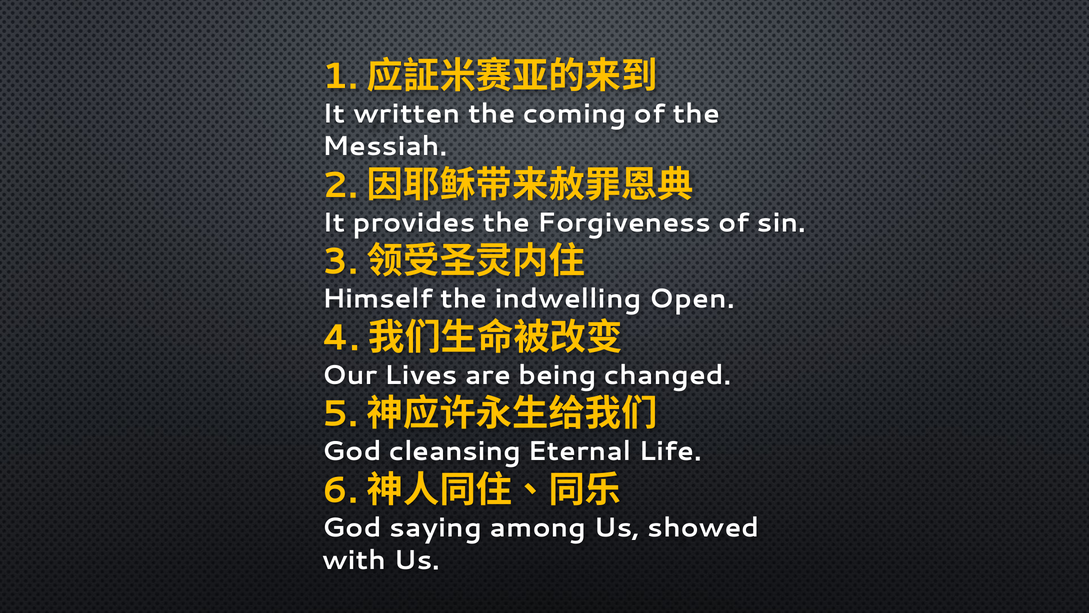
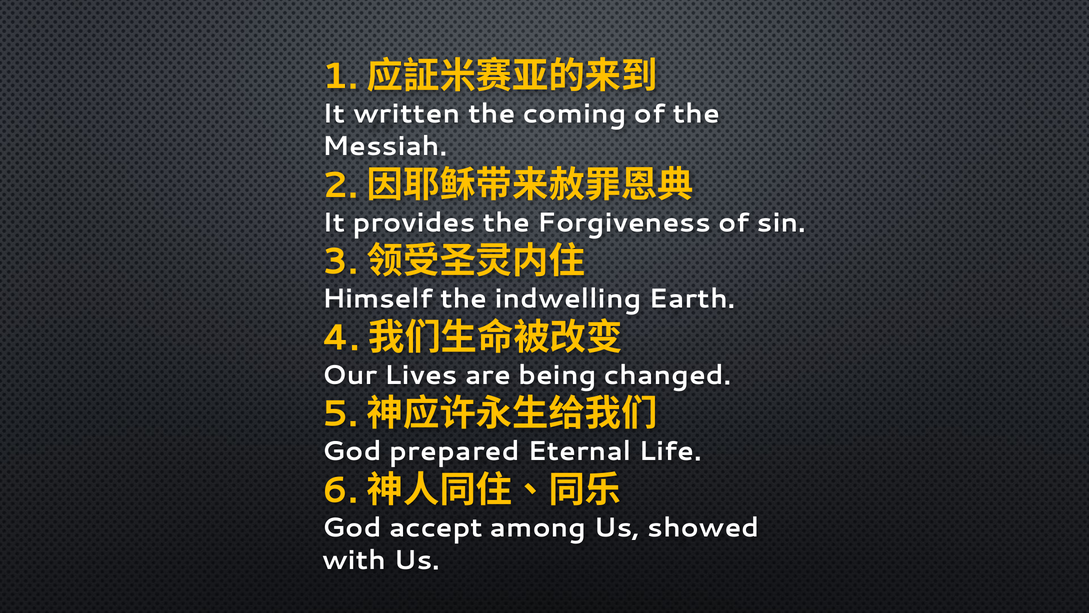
Open: Open -> Earth (692, 299)
cleansing: cleansing -> prepared (455, 451)
saying: saying -> accept (436, 527)
